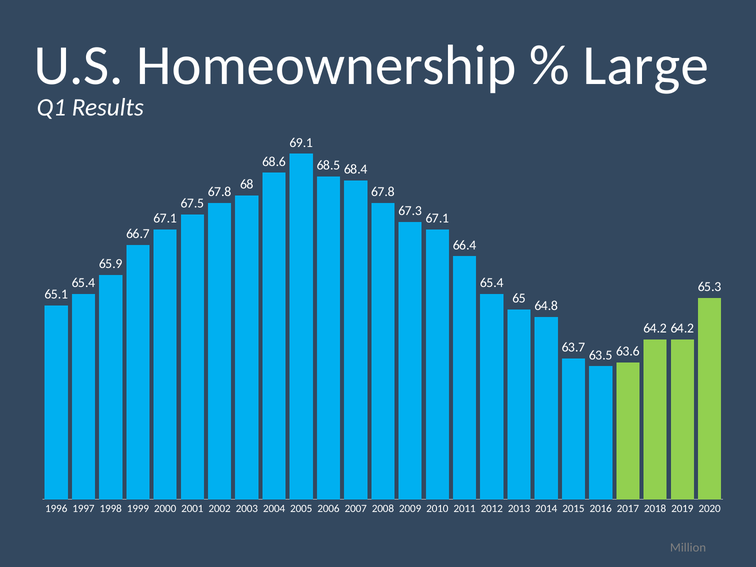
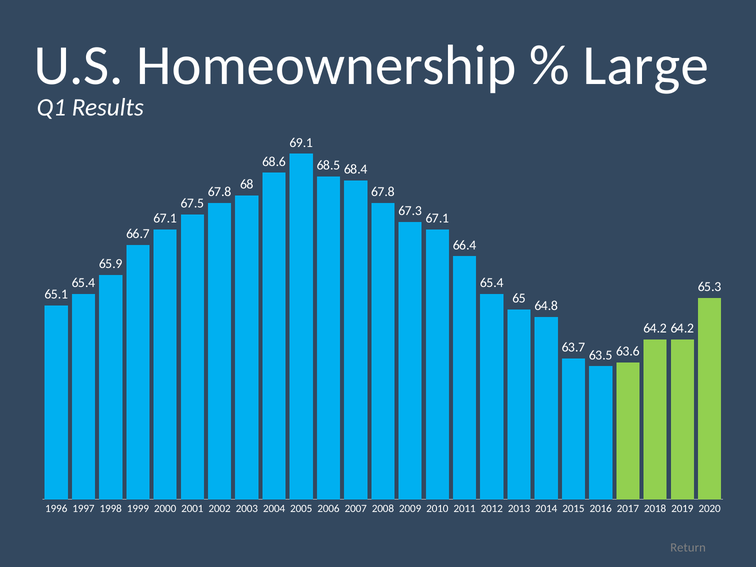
Million: Million -> Return (688, 547)
